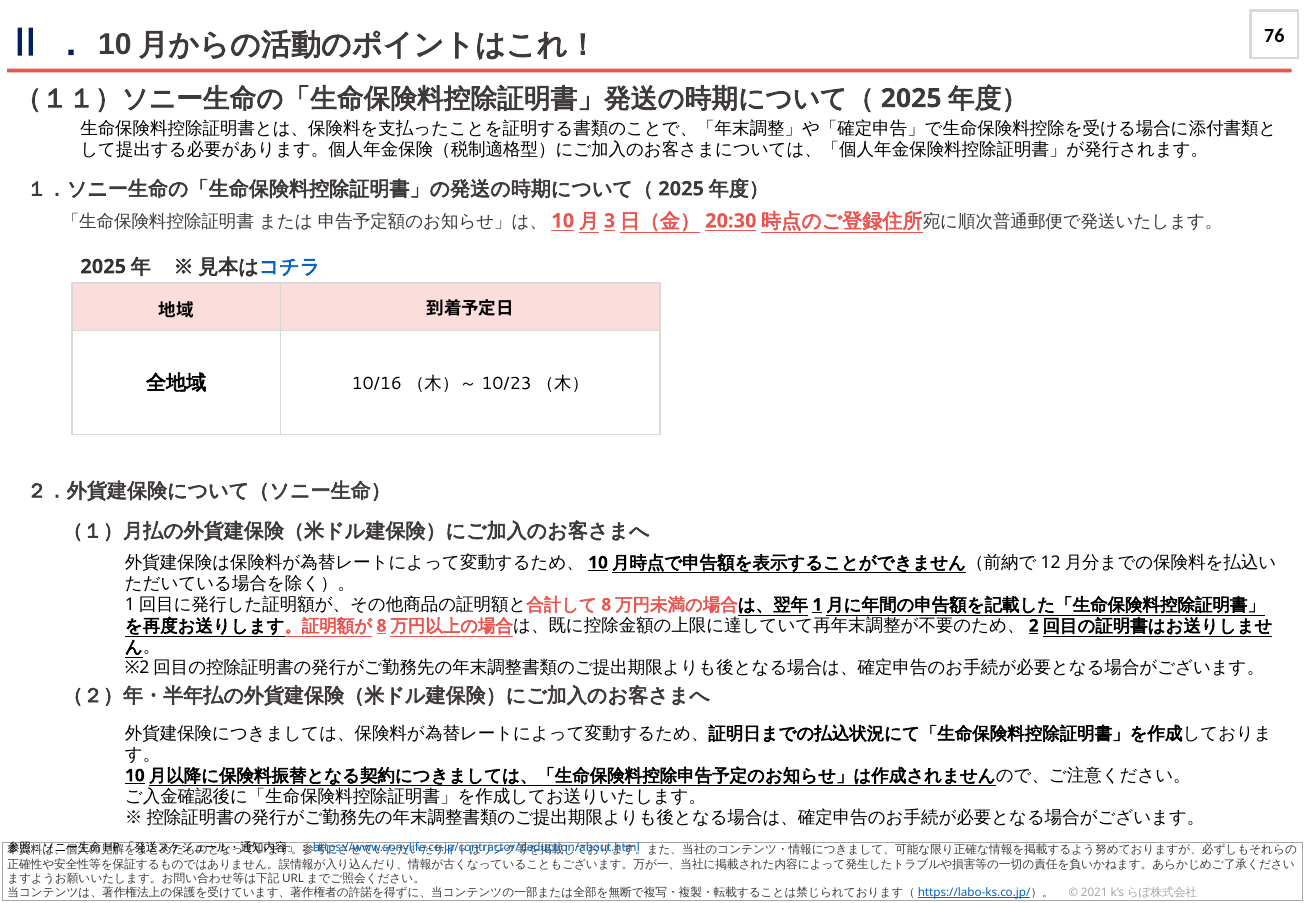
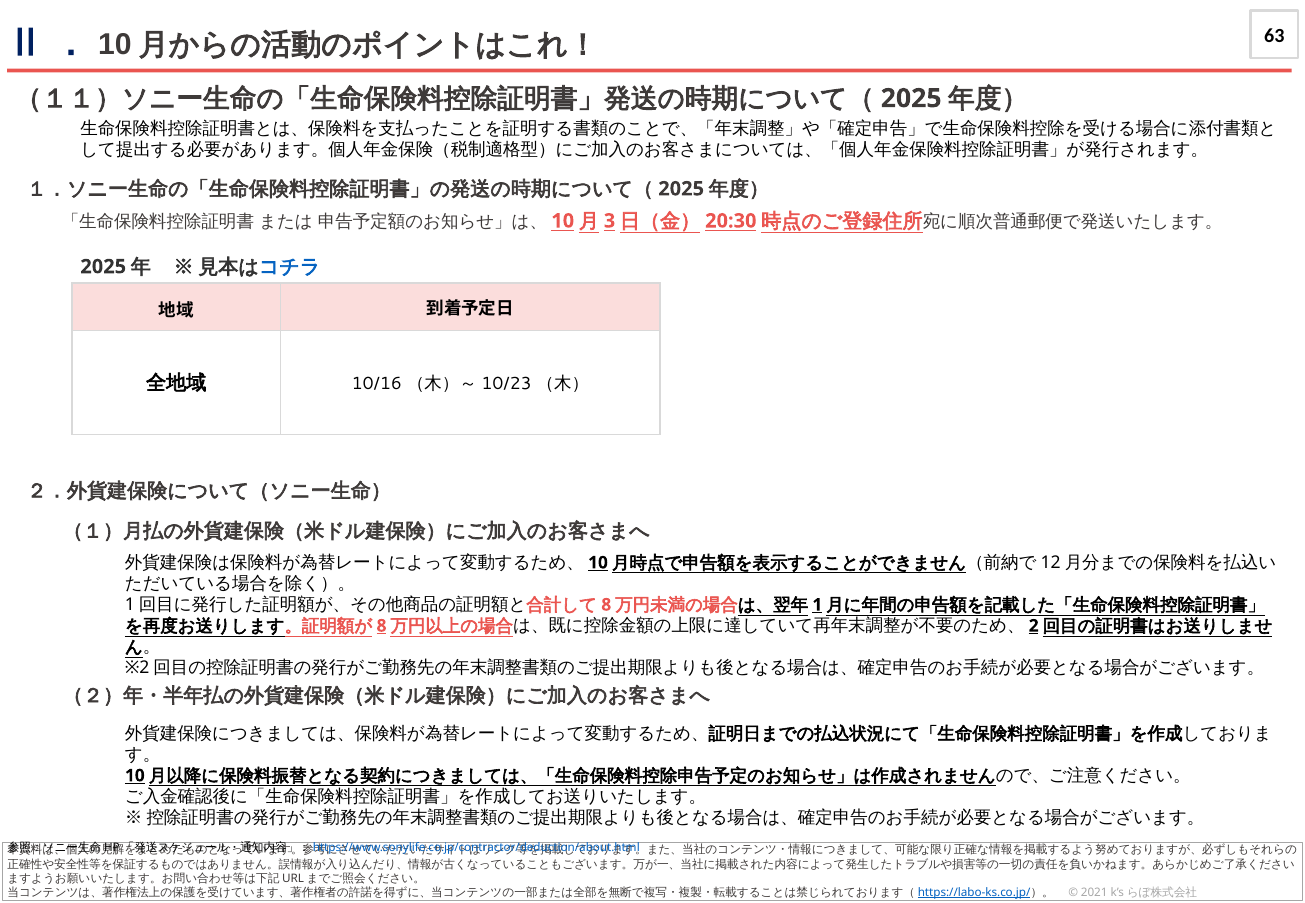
76: 76 -> 63 (1274, 36)
